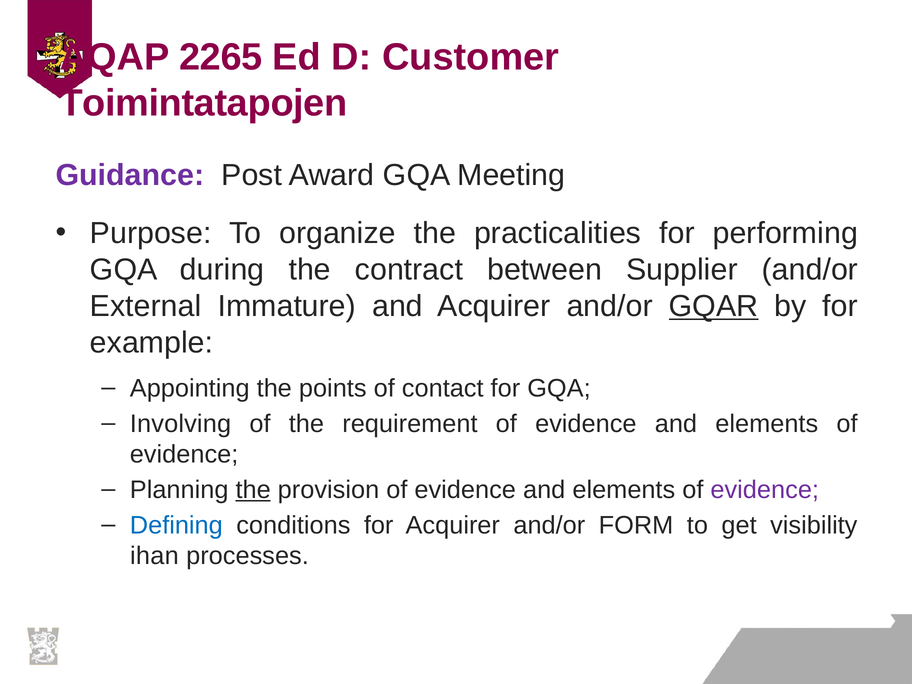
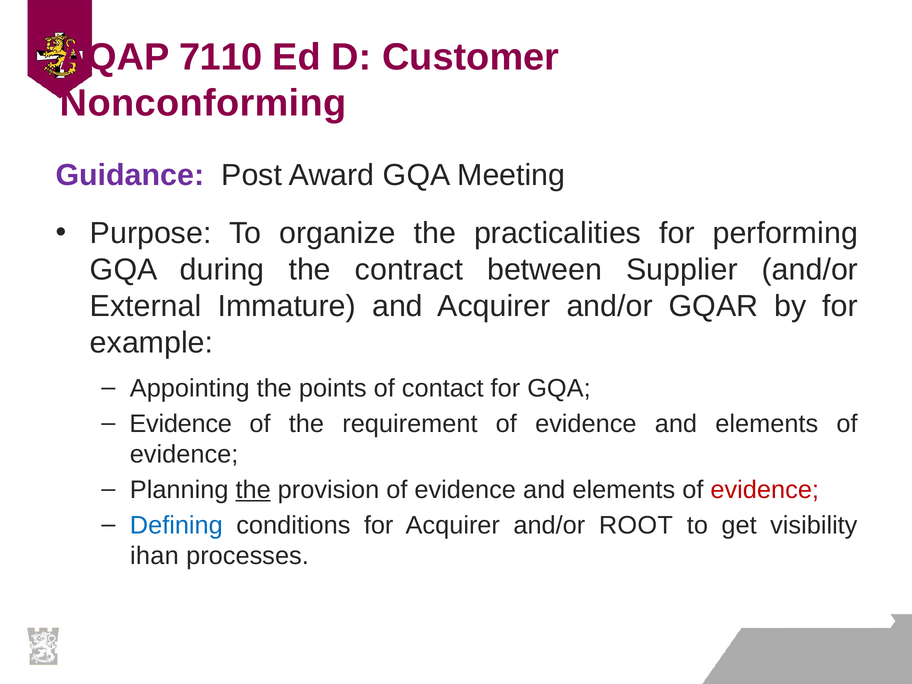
2265: 2265 -> 7110 (221, 57)
Toimintatapojen: Toimintatapojen -> Nonconforming (203, 103)
GQAR underline: present -> none (714, 306)
Involving: Involving -> Evidence (181, 424)
evidence colour: purple -> red (765, 490)
FORM: FORM -> ROOT (636, 525)
